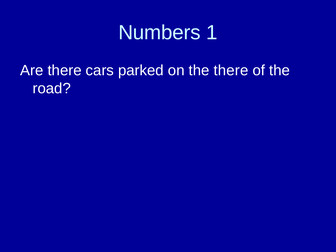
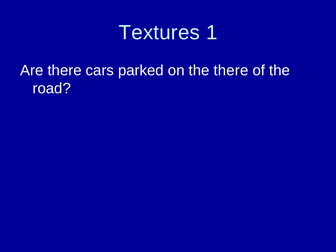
Numbers: Numbers -> Textures (159, 33)
